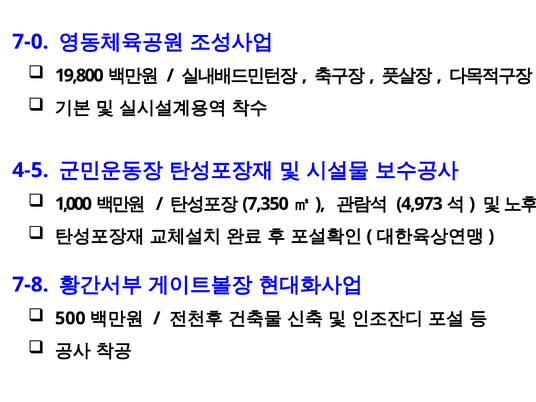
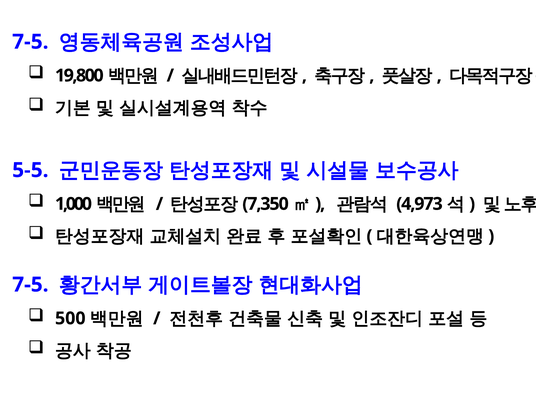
7-0: 7-0 -> 7-5 (30, 42)
4-5: 4-5 -> 5-5 (30, 170)
7-8: 7-8 -> 7-5 (30, 285)
